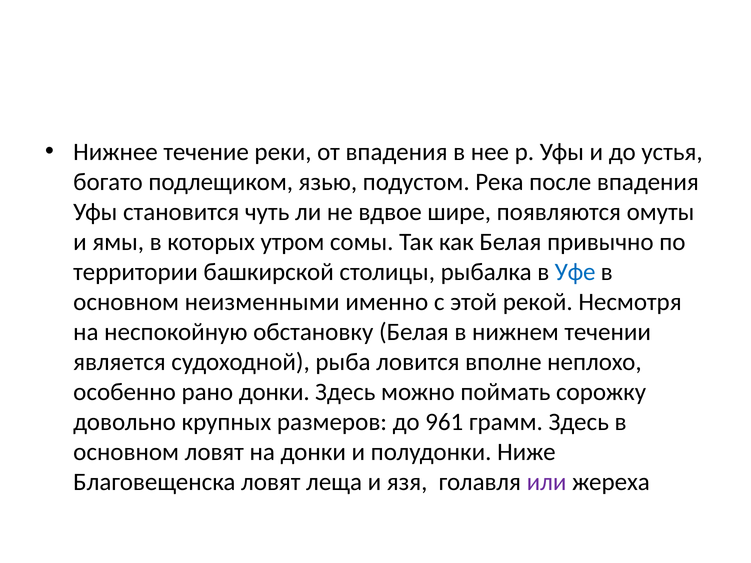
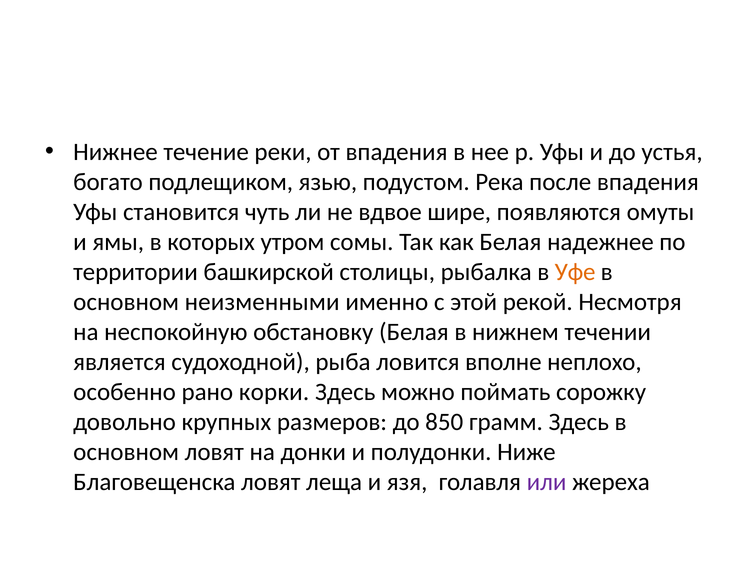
привычно: привычно -> надежнее (600, 242)
Уфе colour: blue -> orange (575, 272)
рано донки: донки -> корки (274, 392)
961: 961 -> 850 (444, 422)
